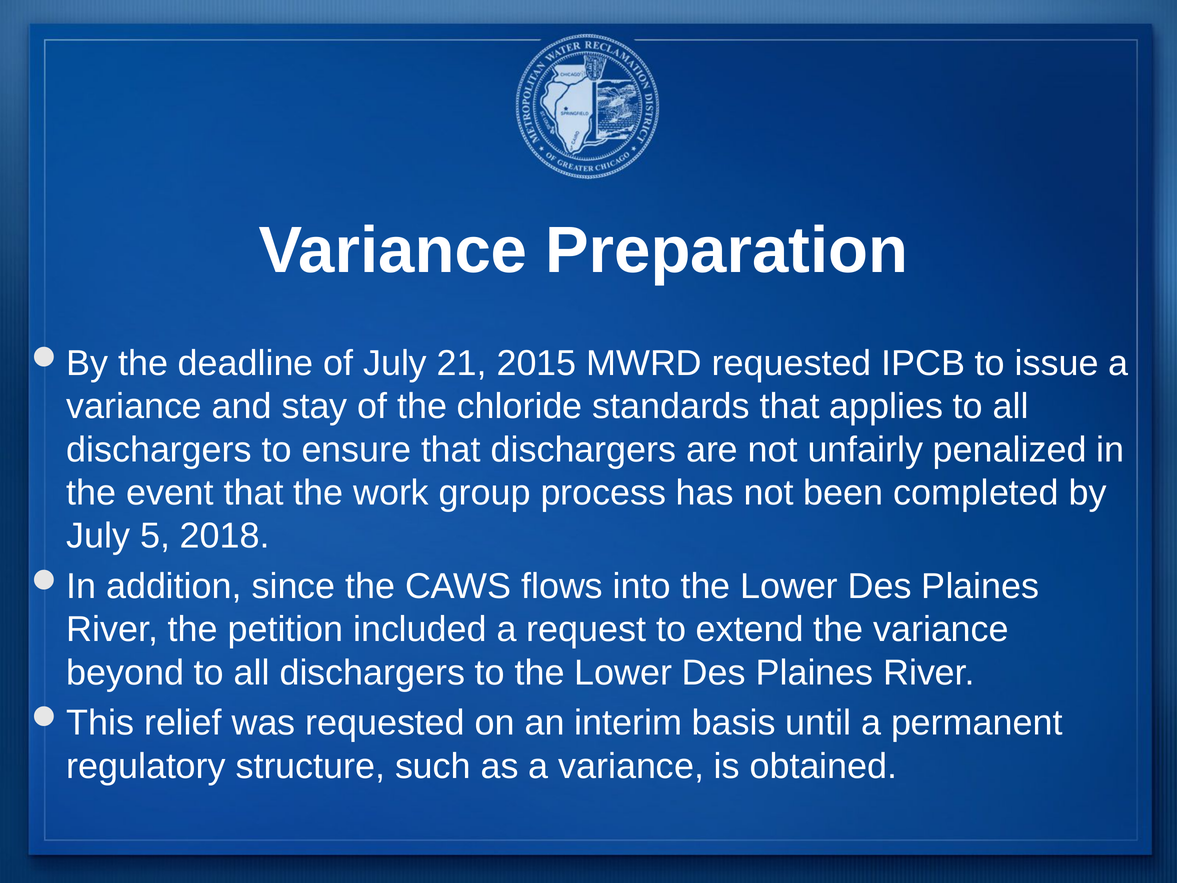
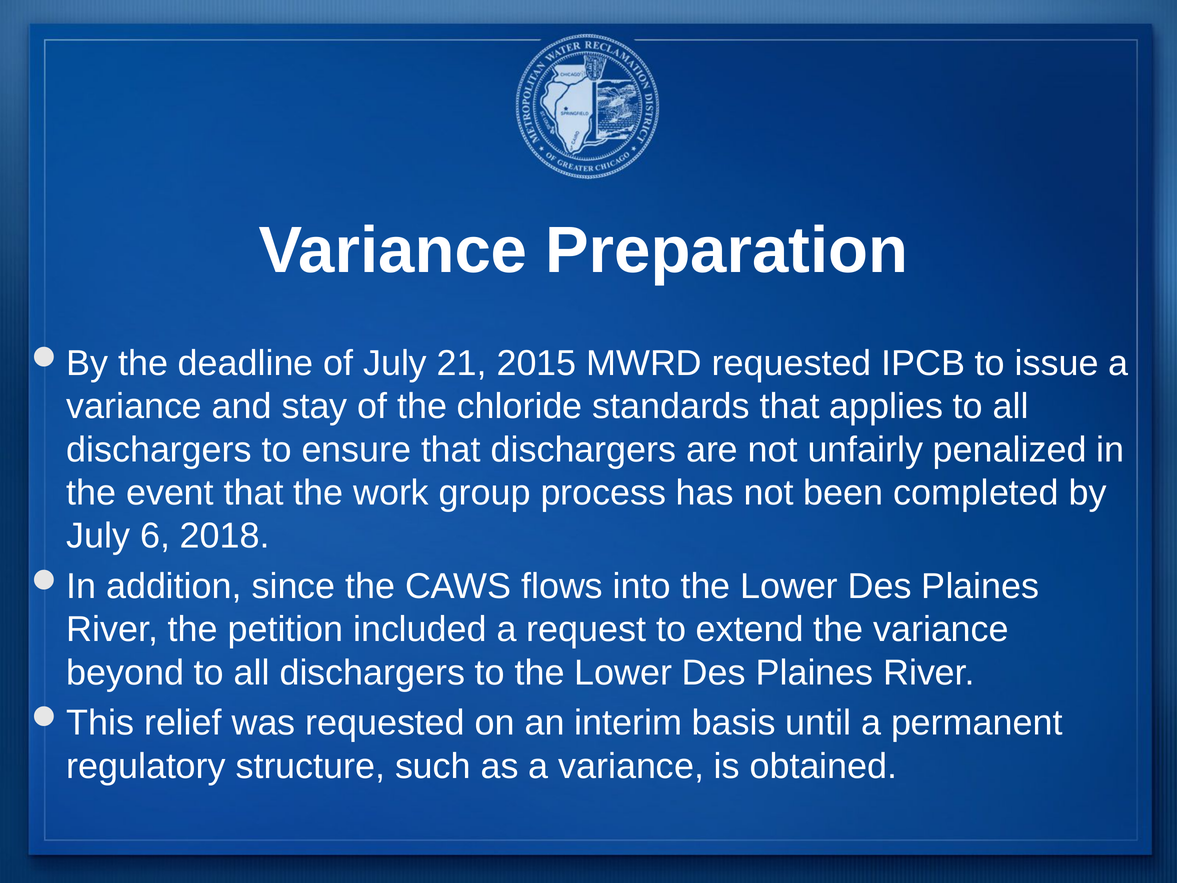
5: 5 -> 6 (155, 536)
